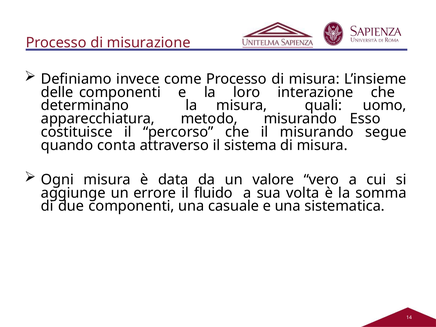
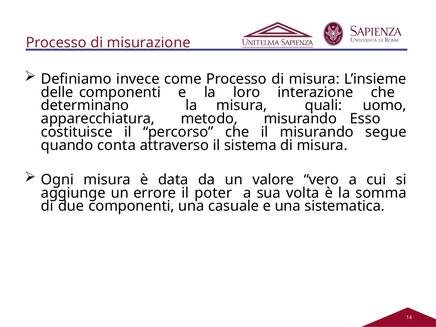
fluido: fluido -> poter (213, 193)
